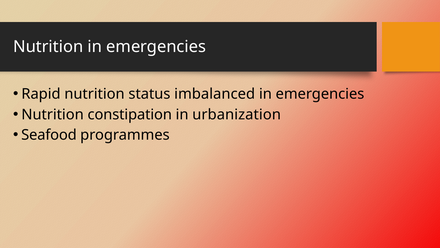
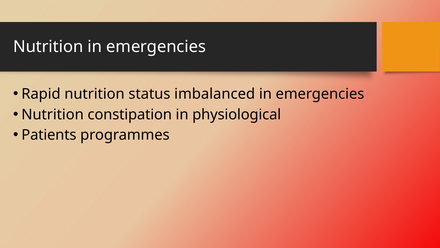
urbanization: urbanization -> physiological (237, 114)
Seafood: Seafood -> Patients (49, 135)
